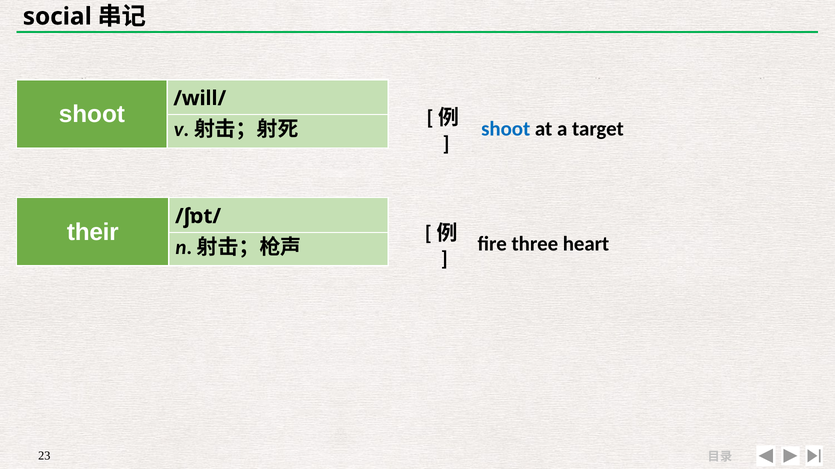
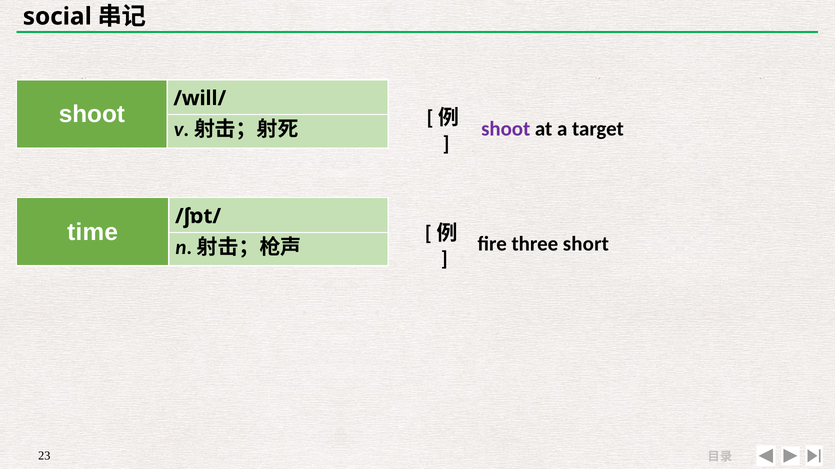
shoot colour: blue -> purple (506, 129)
their: their -> time (93, 232)
heart: heart -> short (586, 244)
